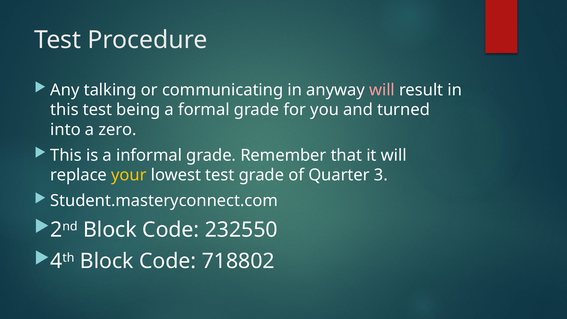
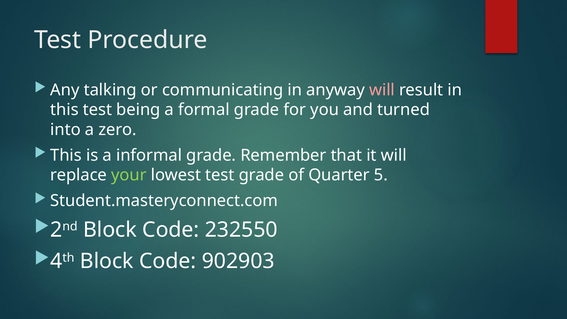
your colour: yellow -> light green (129, 175)
3: 3 -> 5 (381, 175)
718802: 718802 -> 902903 (238, 261)
